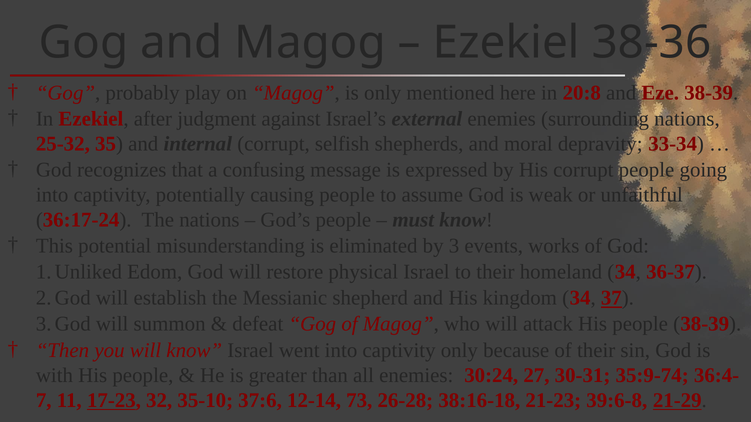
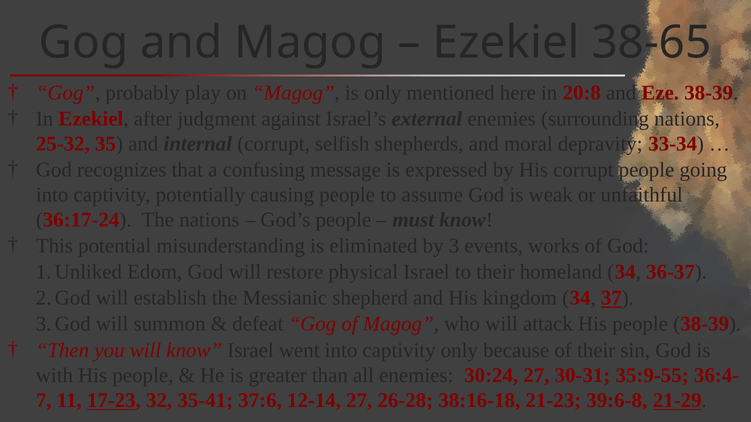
38-36: 38-36 -> 38-65 (652, 43)
35:9-74: 35:9-74 -> 35:9-55 (652, 376)
35-10: 35-10 -> 35-41 (205, 401)
12-14 73: 73 -> 27 (359, 401)
